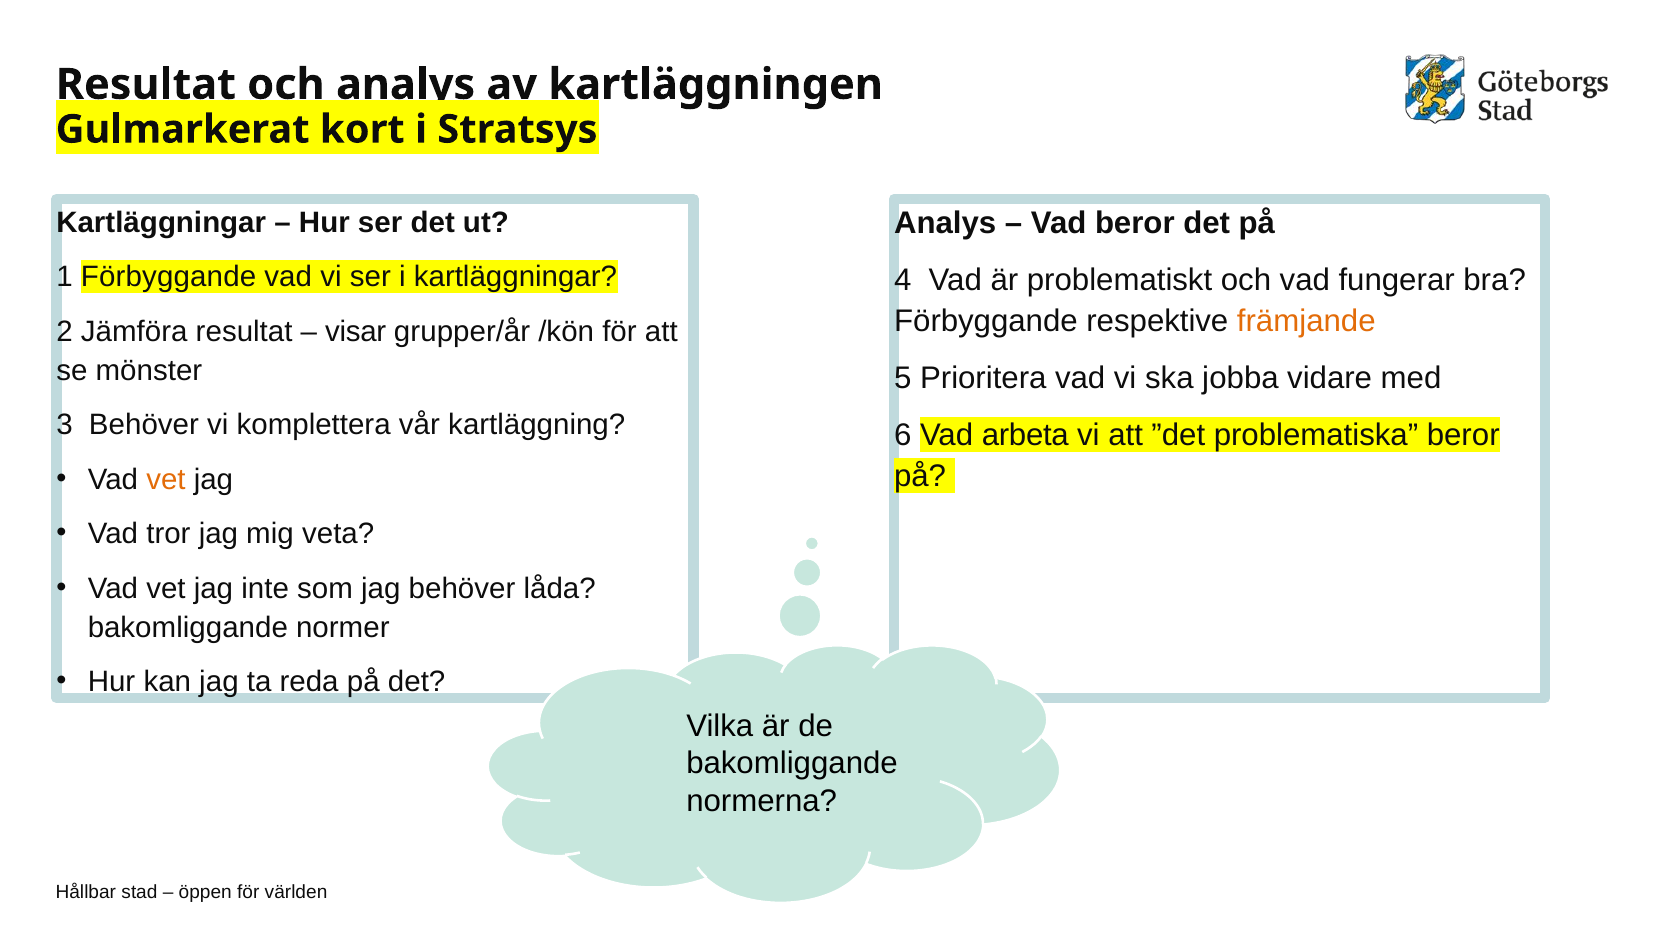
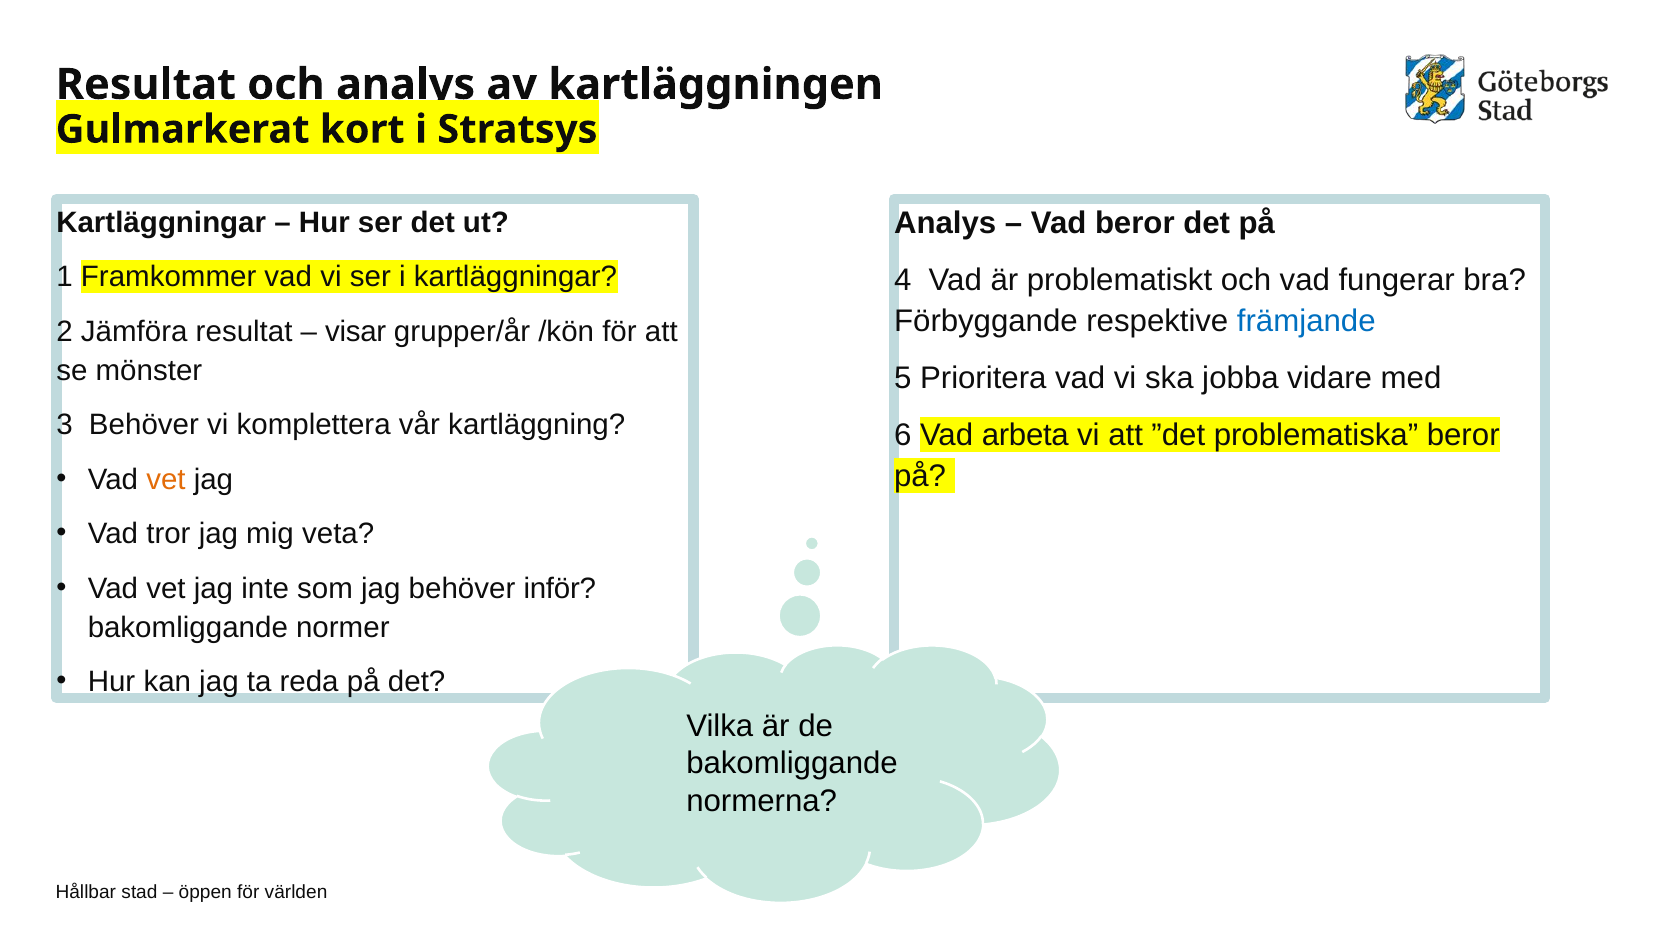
1 Förbyggande: Förbyggande -> Framkommer (169, 277)
främjande colour: orange -> blue (1306, 322)
låda: låda -> inför (560, 588)
